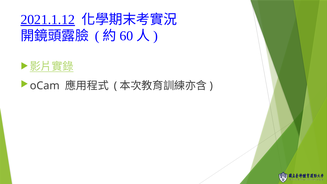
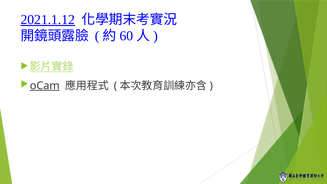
oCam underline: none -> present (45, 86)
